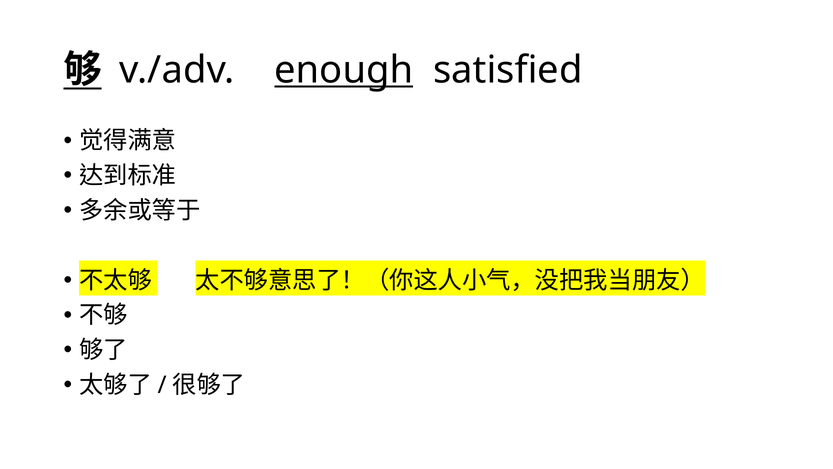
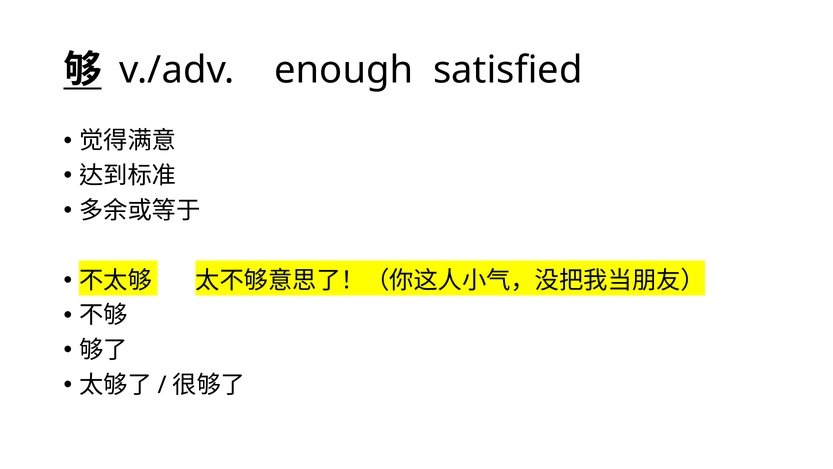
enough underline: present -> none (344, 70)
